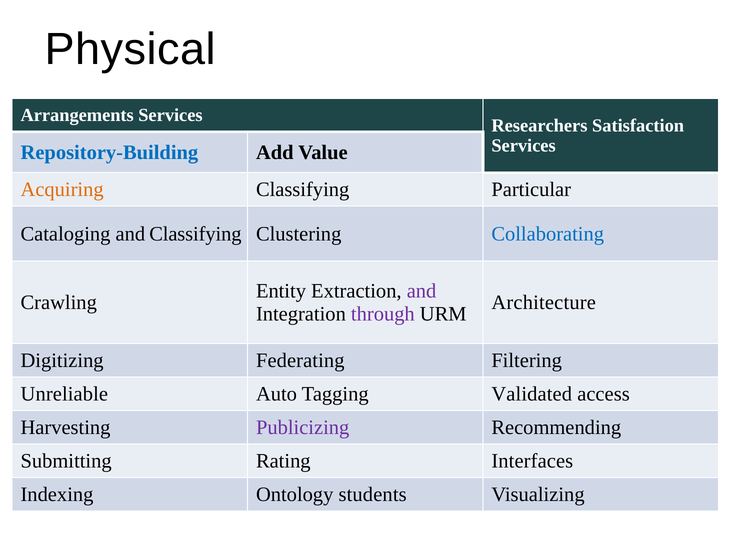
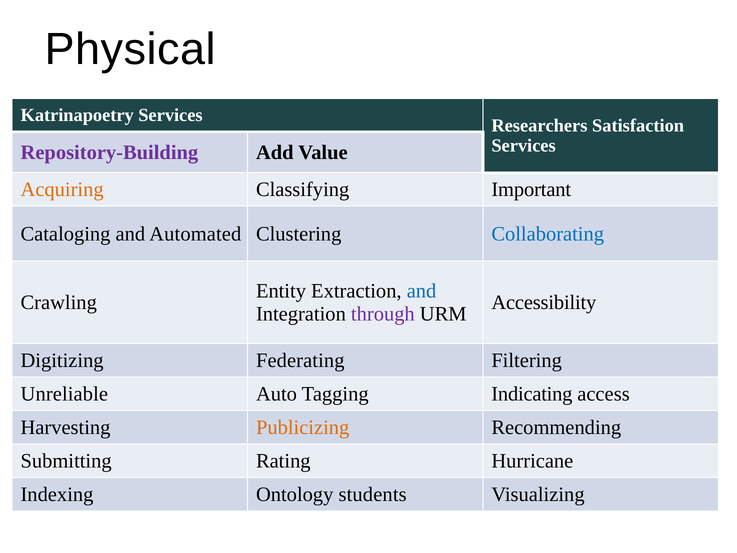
Arrangements: Arrangements -> Katrinapoetry (77, 115)
Repository-Building colour: blue -> purple (109, 152)
Particular: Particular -> Important (531, 190)
and Classifying: Classifying -> Automated (195, 234)
and colour: purple -> blue (422, 291)
Architecture: Architecture -> Accessibility (544, 302)
Validated: Validated -> Indicating (532, 394)
Publicizing colour: purple -> orange (303, 427)
Interfaces: Interfaces -> Hurricane (532, 461)
